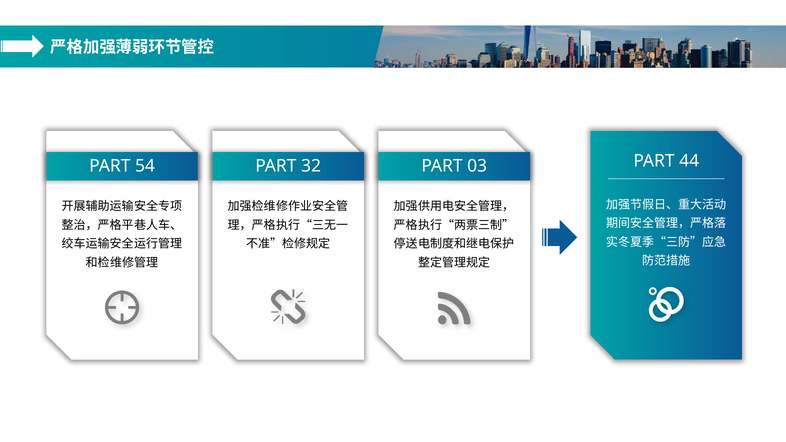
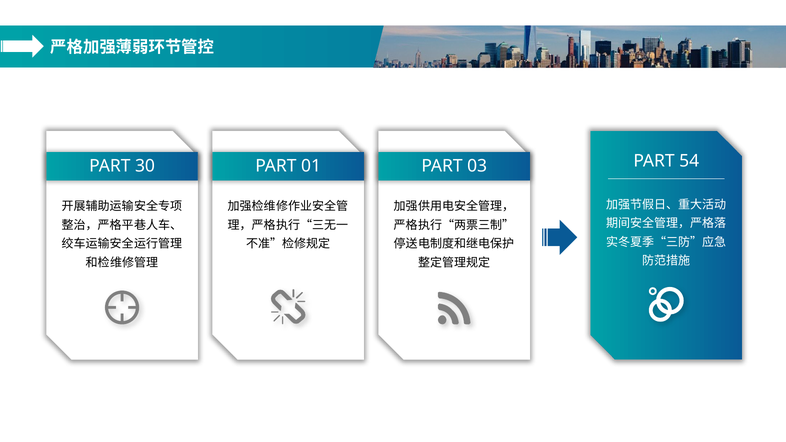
54: 54 -> 30 (145, 166)
32: 32 -> 01 (311, 166)
44: 44 -> 54 (689, 161)
